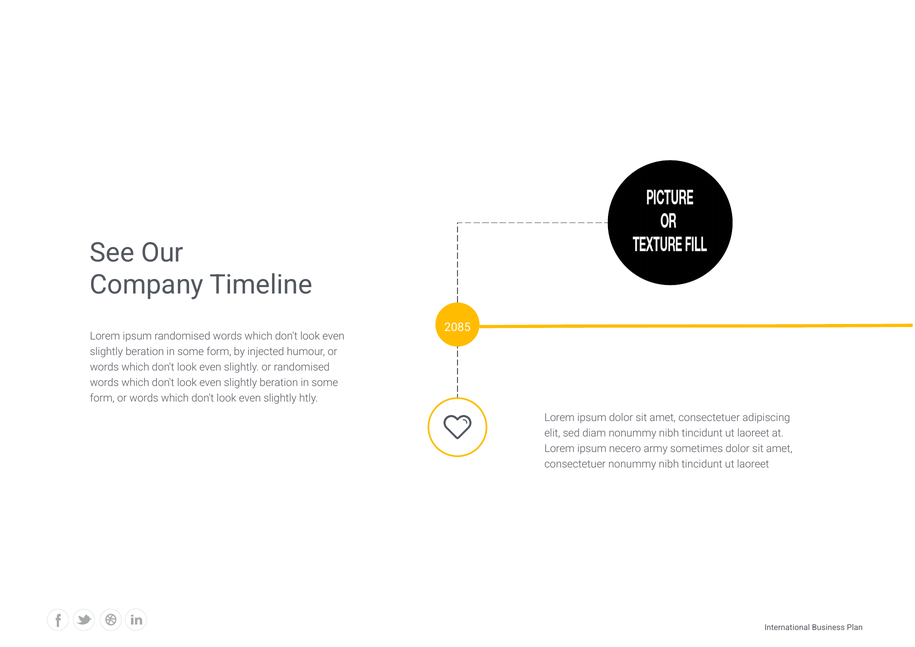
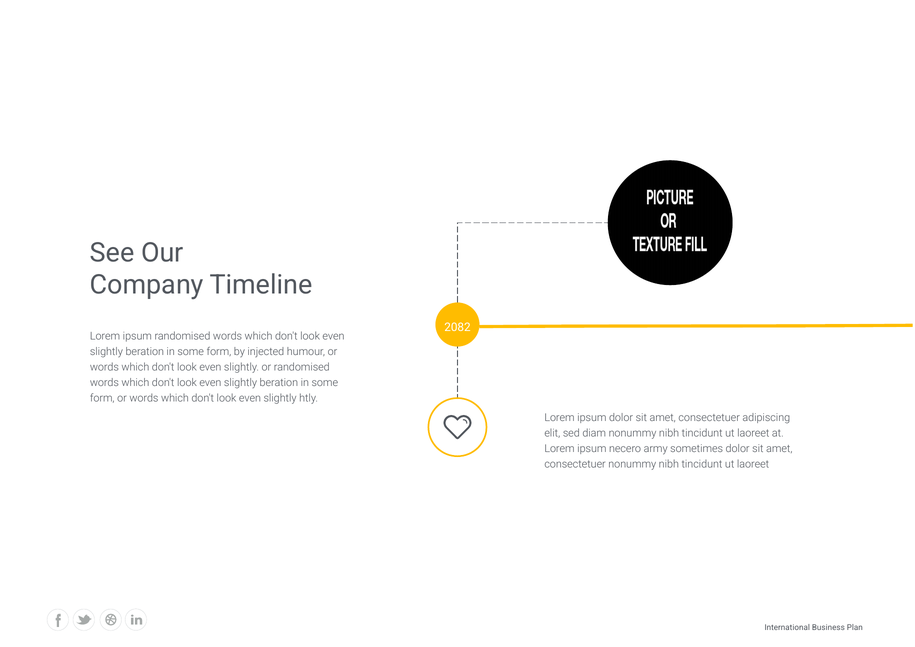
2085: 2085 -> 2082 (457, 327)
